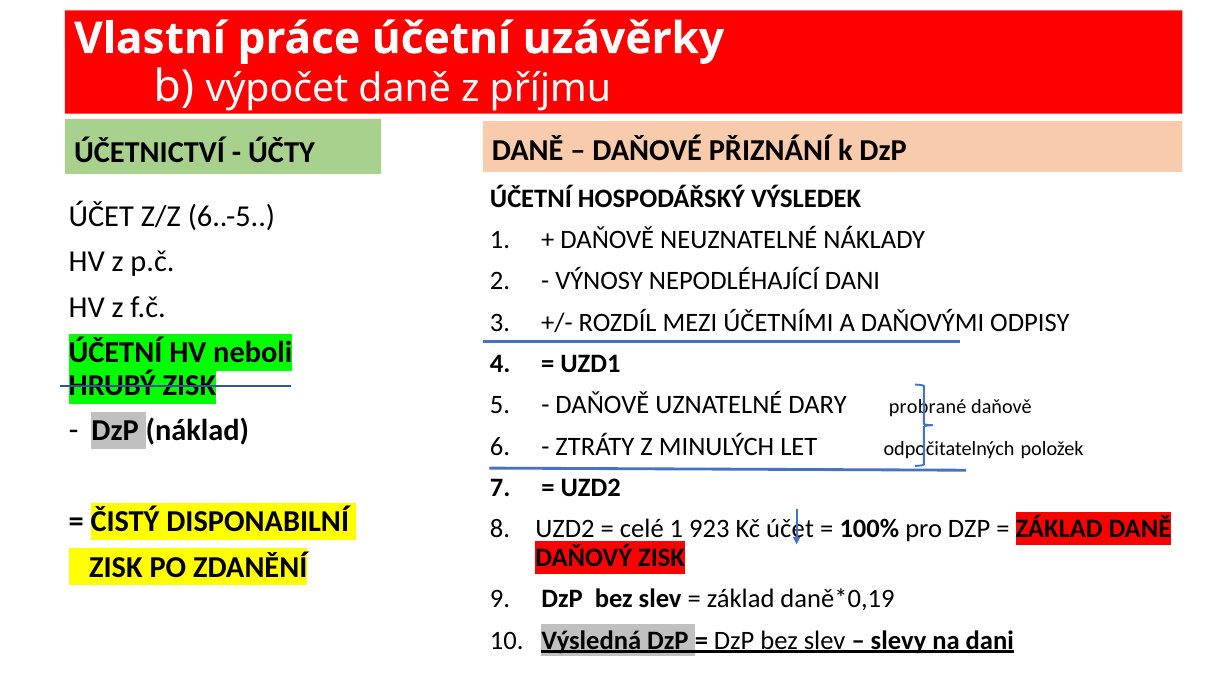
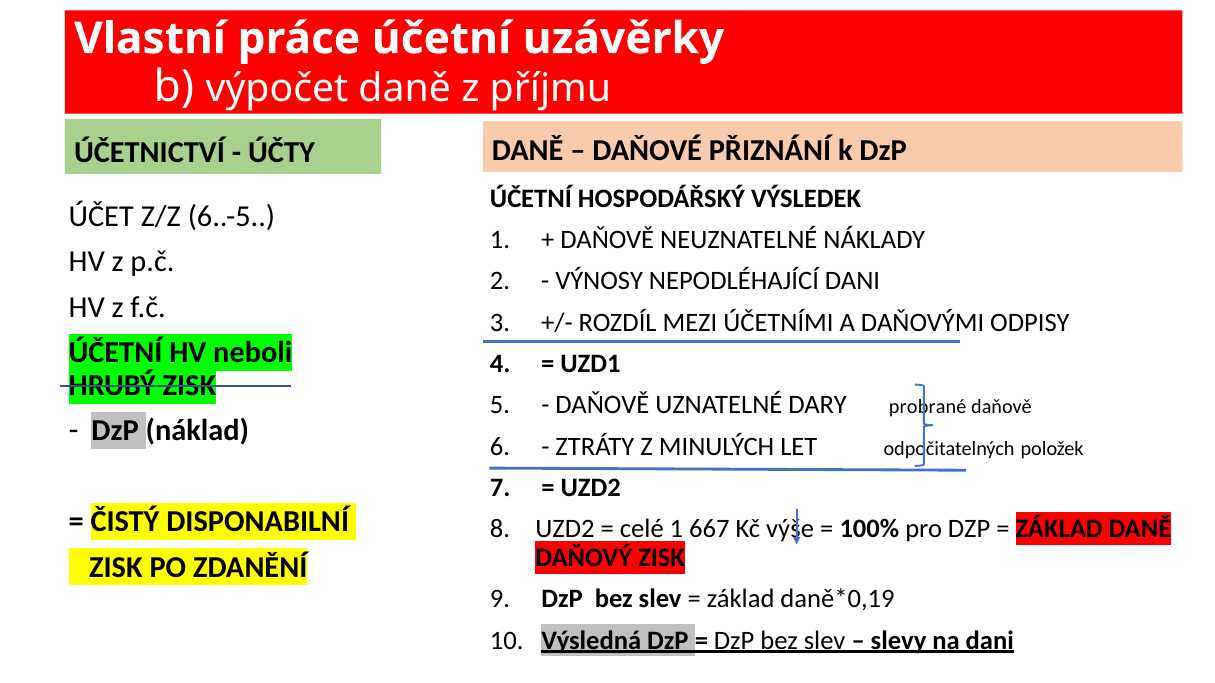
923: 923 -> 667 (709, 529)
Kč účet: účet -> výše (790, 529)
